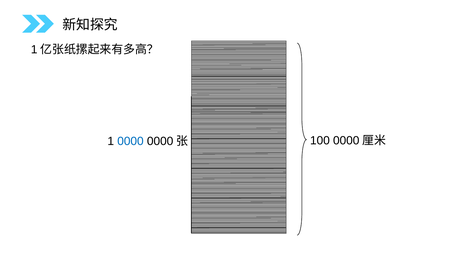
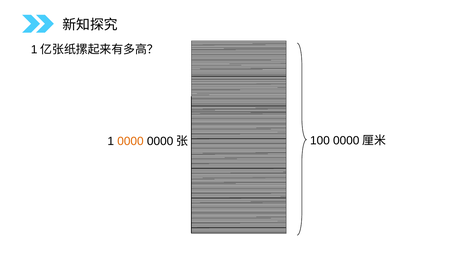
0000 colour: blue -> orange (130, 141)
